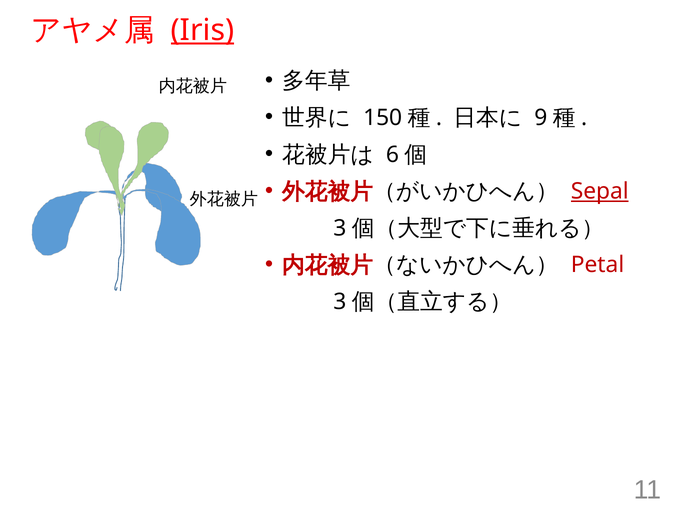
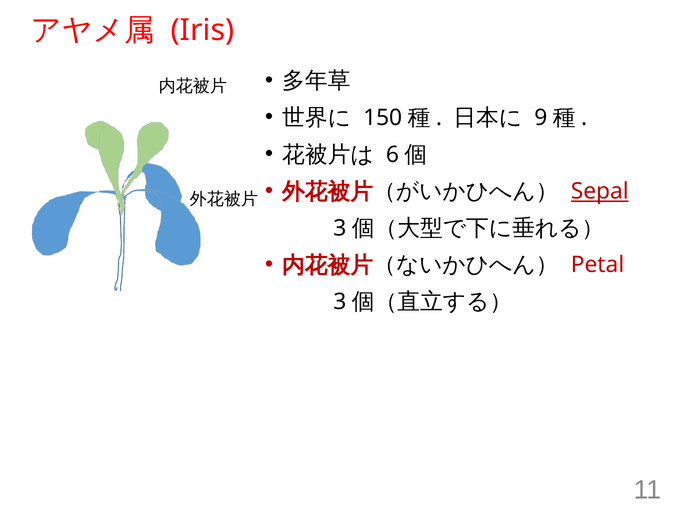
Iris underline: present -> none (203, 30)
